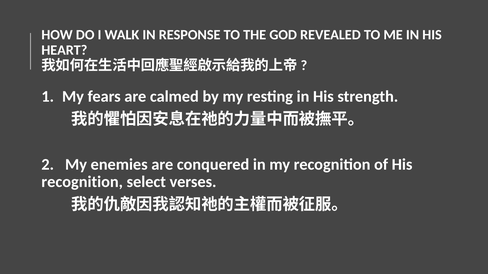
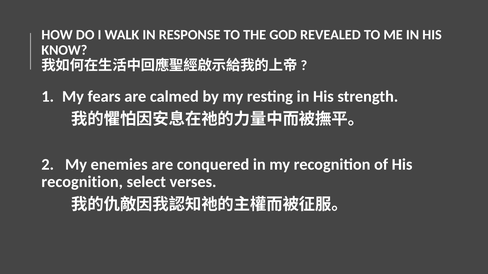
HEART: HEART -> KNOW (64, 50)
